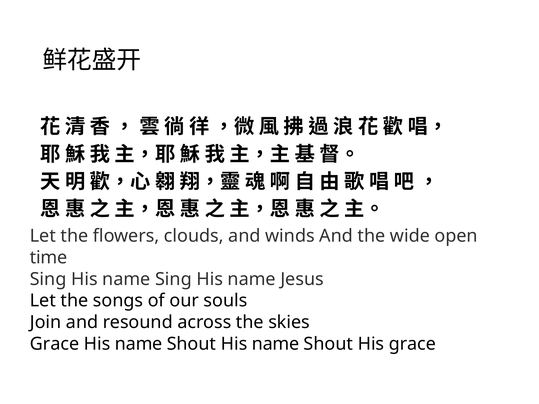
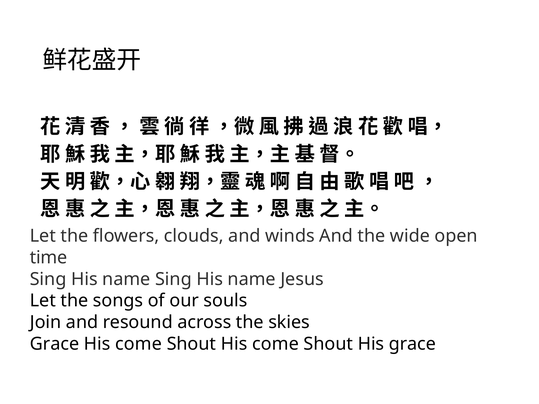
name: name -> come (138, 344)
Shout His name: name -> come (275, 344)
